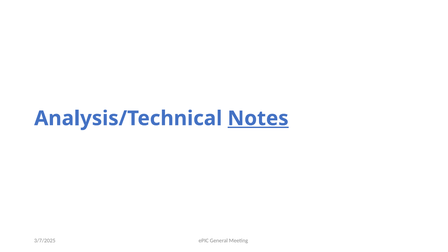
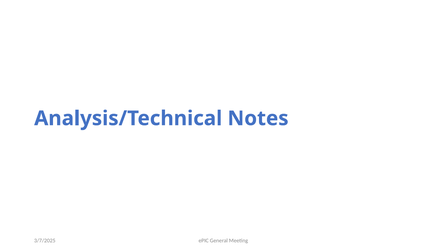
Notes underline: present -> none (258, 118)
